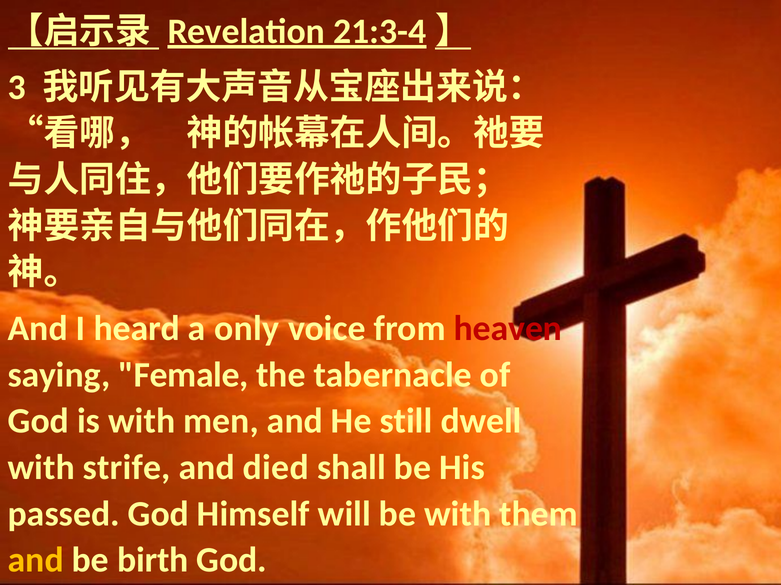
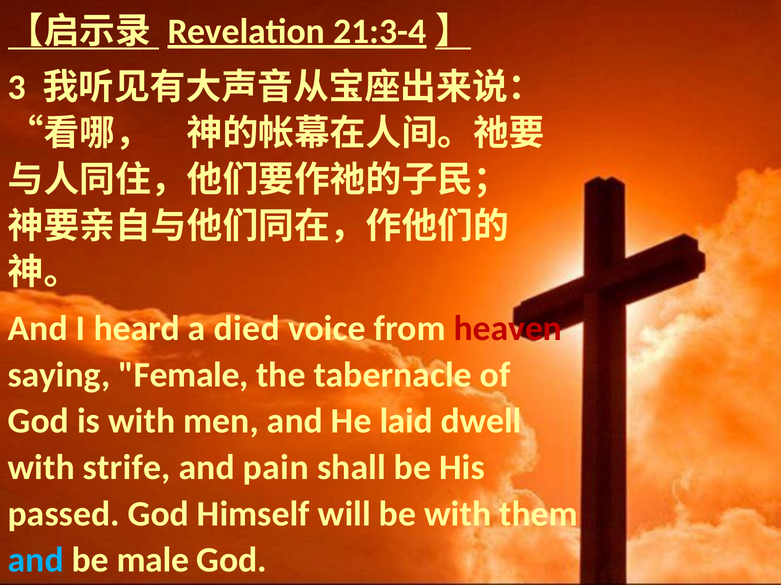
only: only -> died (247, 329)
still: still -> laid (406, 422)
died: died -> pain (276, 468)
and colour: yellow -> light blue (36, 561)
birth: birth -> male (153, 561)
